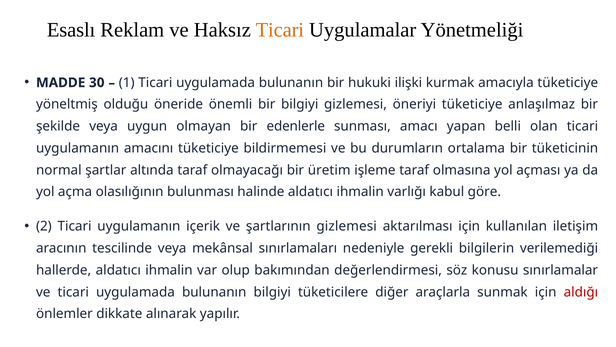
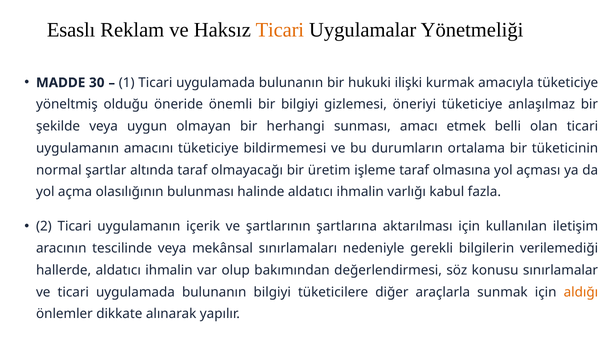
edenlerle: edenlerle -> herhangi (296, 126)
yapan: yapan -> etmek (466, 126)
göre: göre -> fazla (484, 192)
şartlarının gizlemesi: gizlemesi -> şartlarına (347, 226)
aldığı colour: red -> orange (581, 292)
